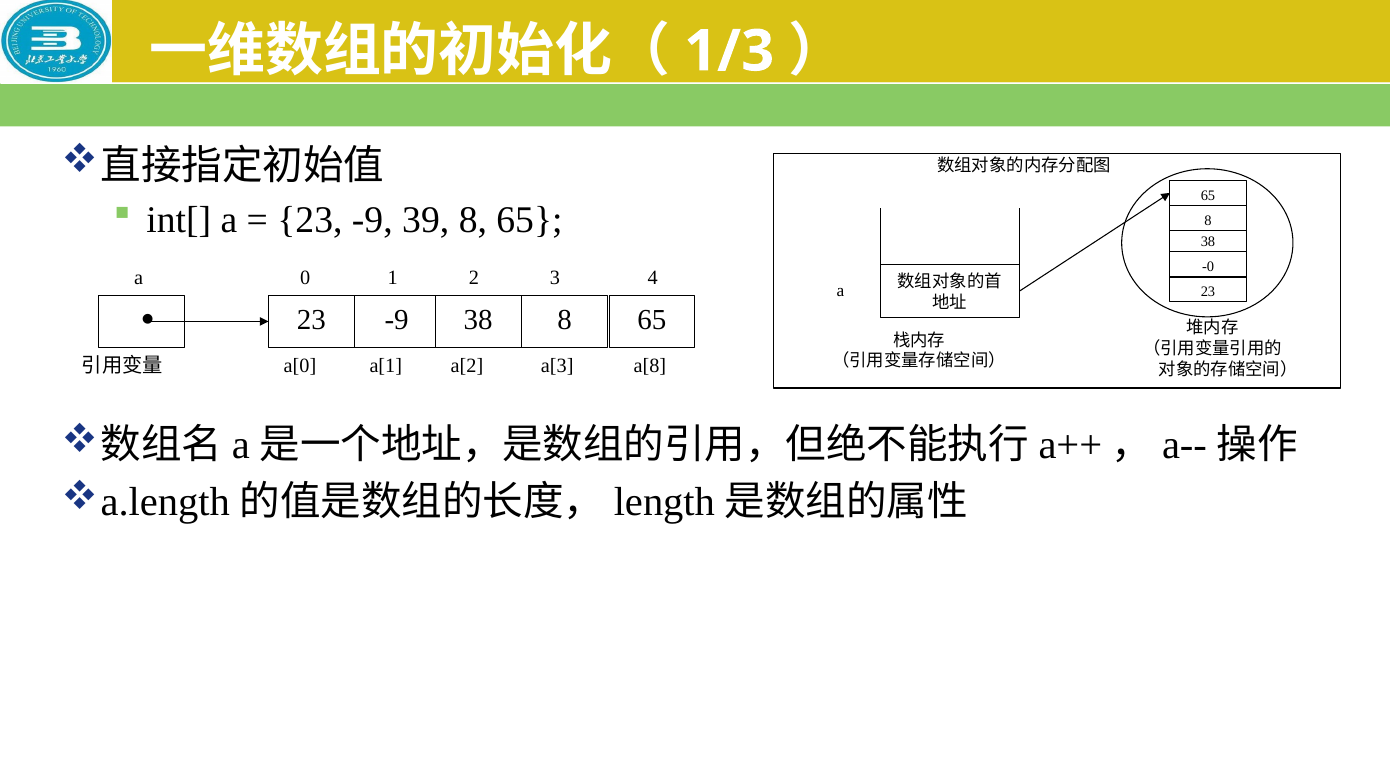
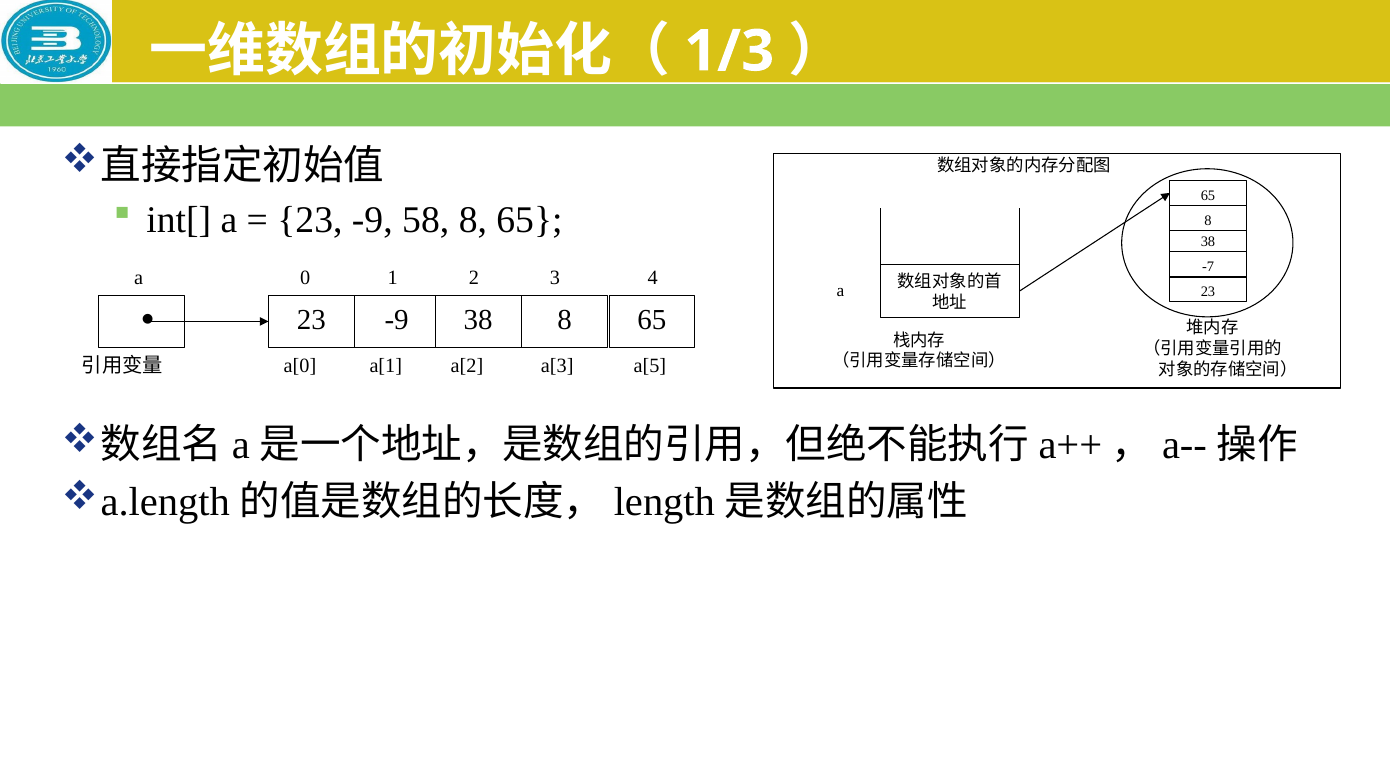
39: 39 -> 58 (426, 220)
-0: -0 -> -7 (1208, 266)
a[8: a[8 -> a[5 (650, 366)
